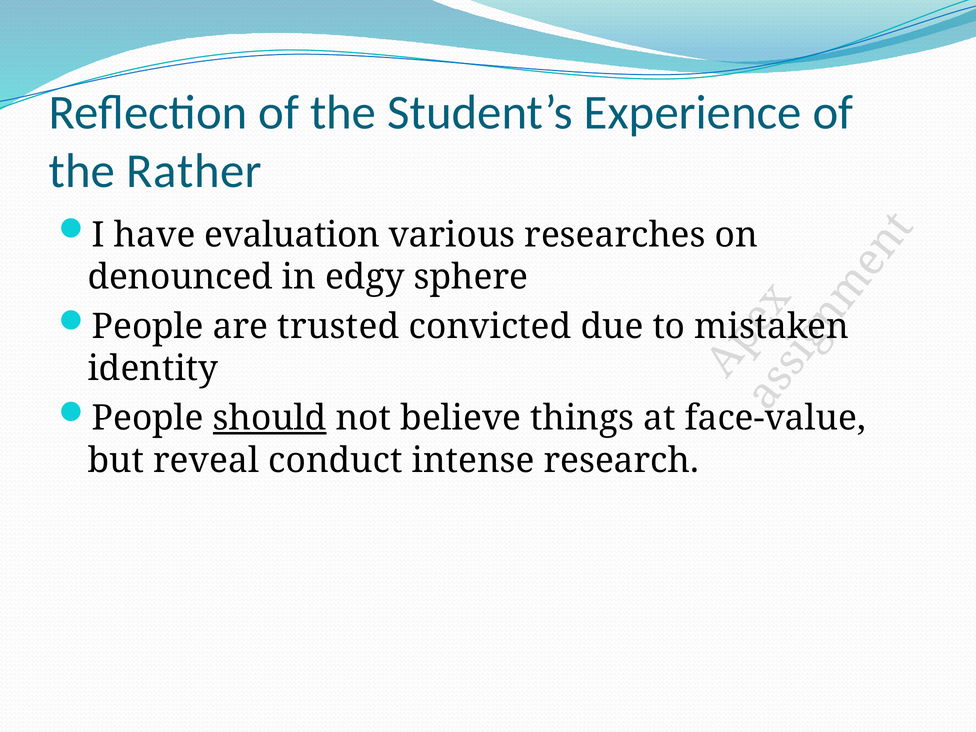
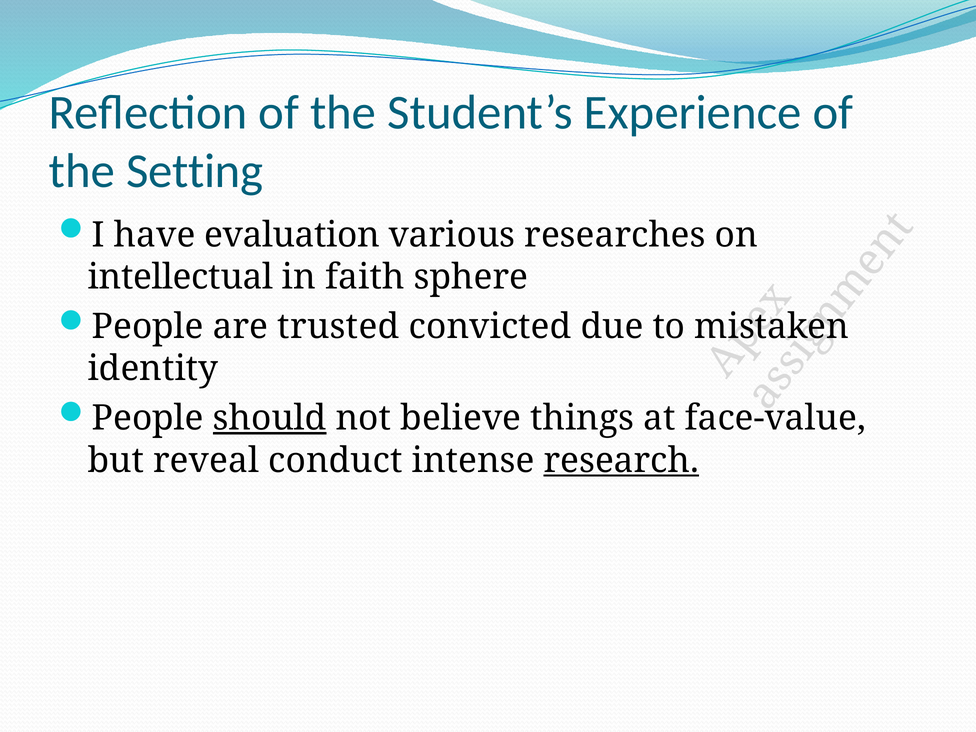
Rather: Rather -> Setting (195, 171)
denounced: denounced -> intellectual (180, 277)
edgy: edgy -> faith (365, 277)
research underline: none -> present (621, 460)
